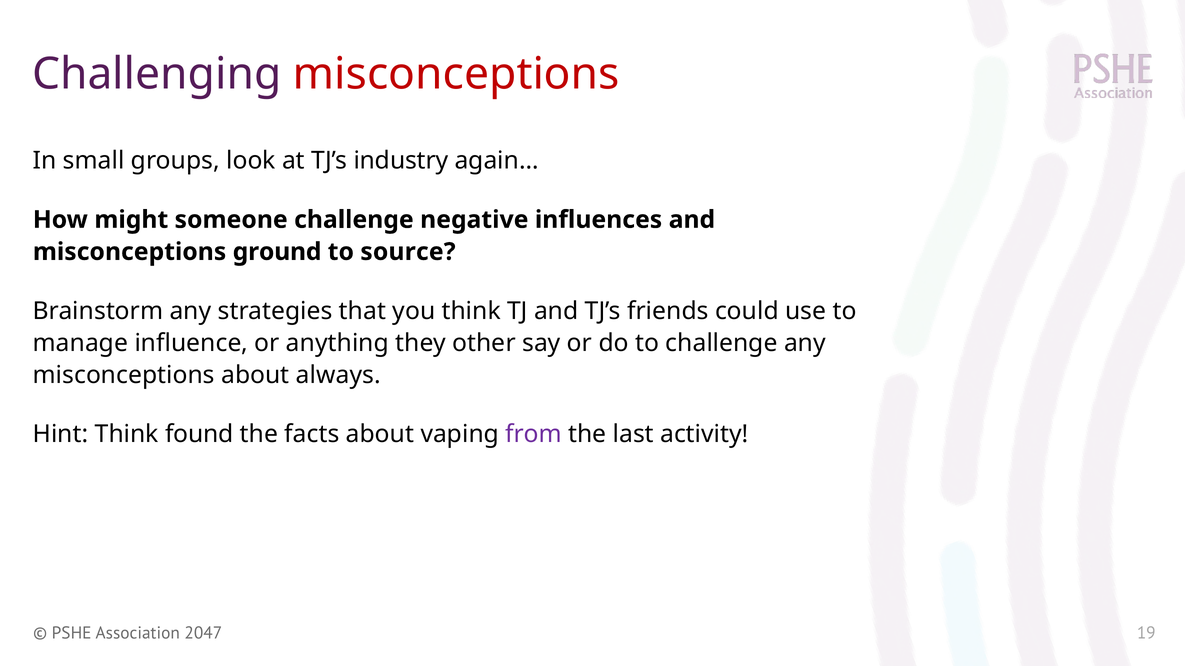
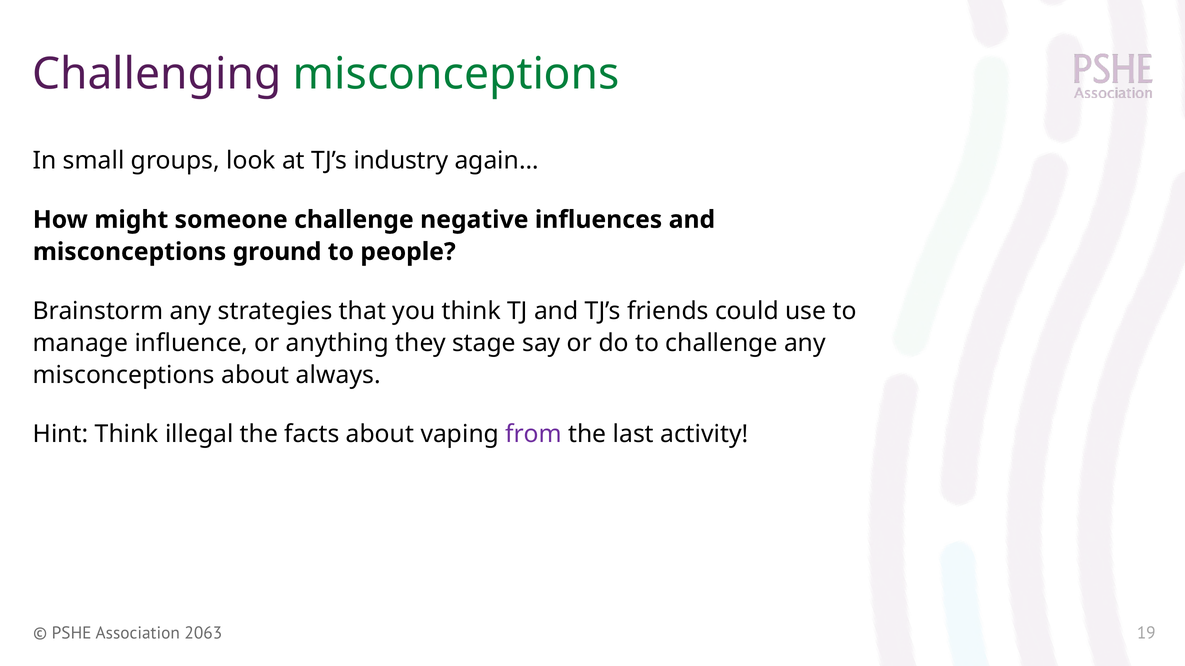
misconceptions colour: red -> green (456, 74)
source: source -> people (408, 252)
other: other -> stage (484, 343)
found: found -> illegal (199, 435)
2047: 2047 -> 2063 (203, 634)
